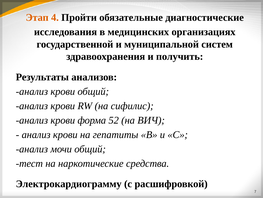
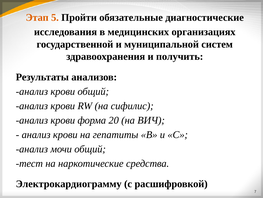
4: 4 -> 5 (55, 17)
52: 52 -> 20 (114, 120)
